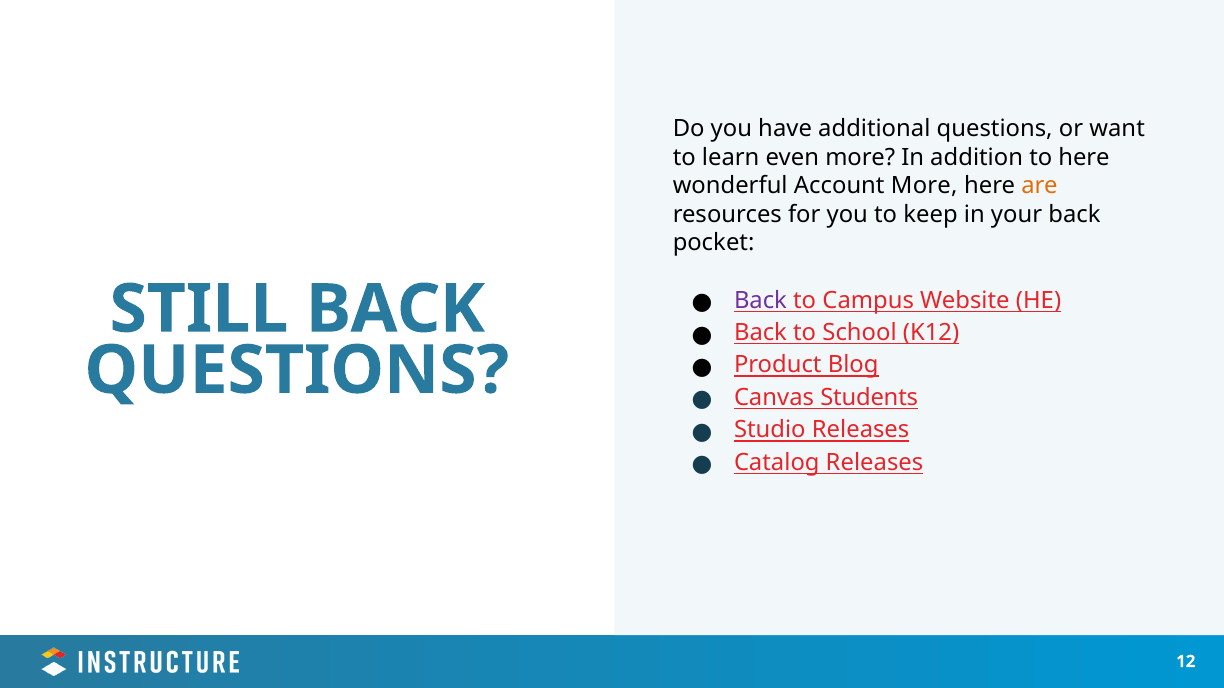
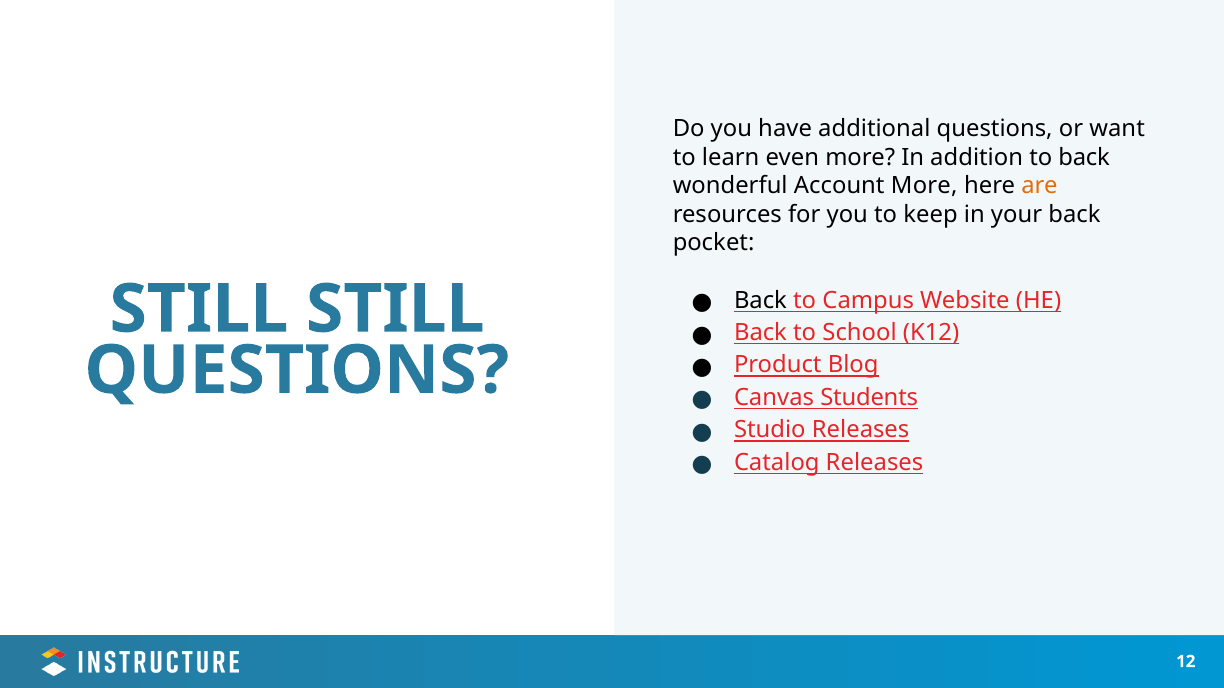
to here: here -> back (1084, 158)
Back colour: purple -> black (760, 300)
STILL BACK: BACK -> STILL (395, 310)
